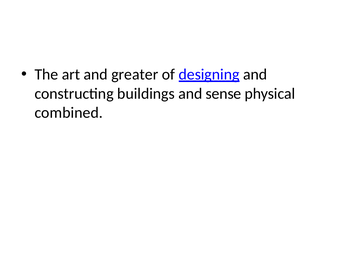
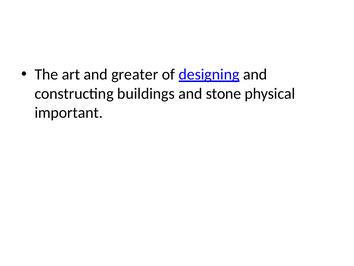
sense: sense -> stone (224, 93)
combined: combined -> important (69, 112)
